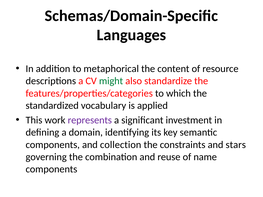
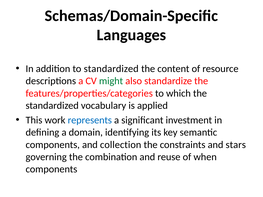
to metaphorical: metaphorical -> standardized (111, 69)
represents colour: purple -> blue (90, 120)
name: name -> when (205, 157)
